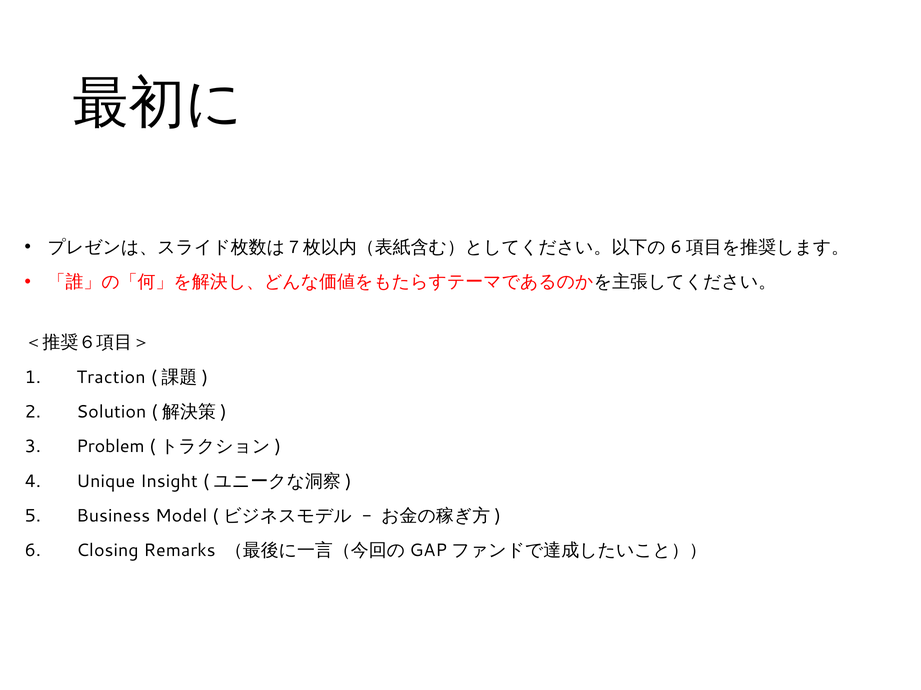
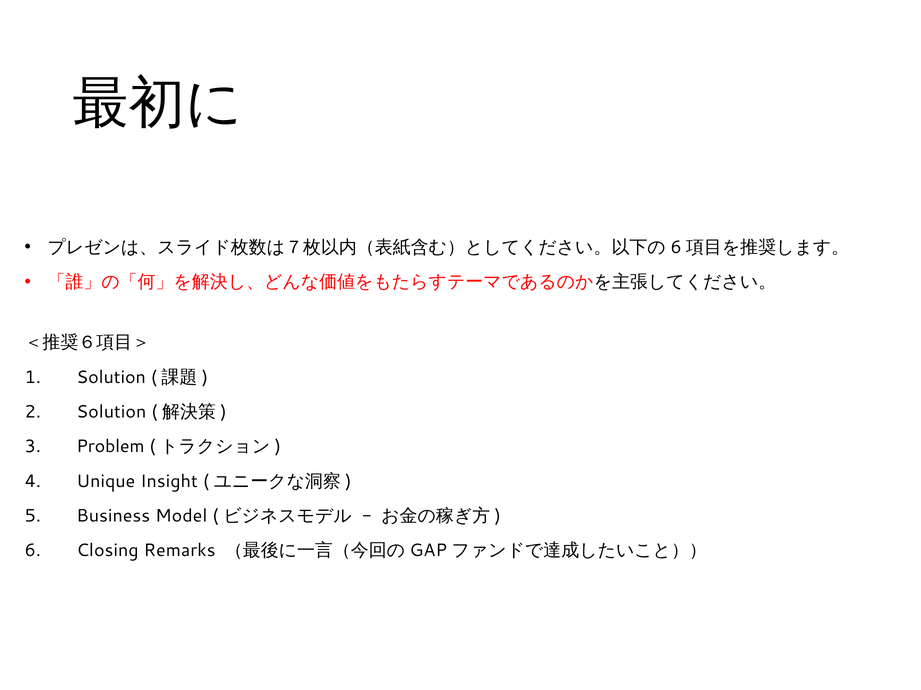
Traction: Traction -> Solution (111, 378)
